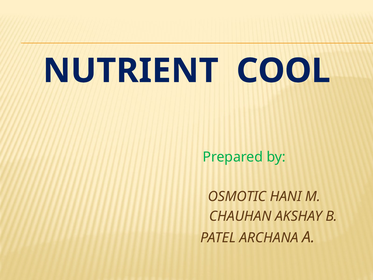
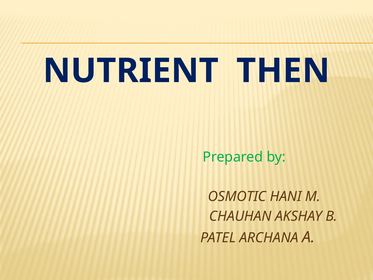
COOL: COOL -> THEN (283, 71)
